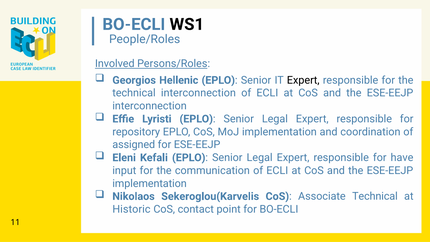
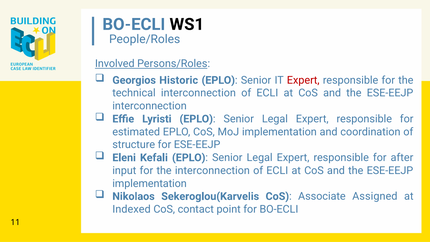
Hellenic: Hellenic -> Historic (179, 80)
Expert colour: black -> red (303, 80)
repository: repository -> estimated (136, 132)
assigned: assigned -> structure (134, 145)
have: have -> after (402, 158)
the communication: communication -> interconnection (212, 170)
Associate Technical: Technical -> Assigned (375, 196)
Historic: Historic -> Indexed (131, 209)
